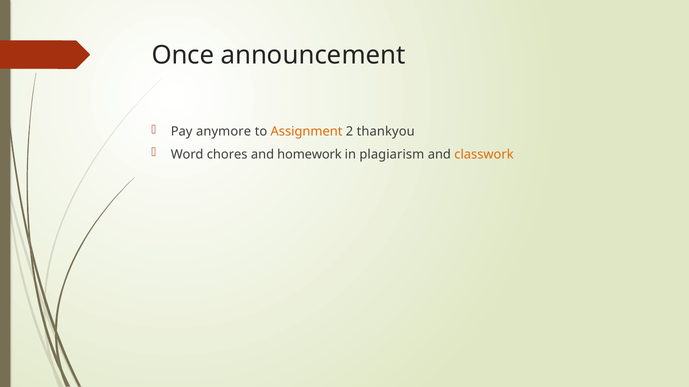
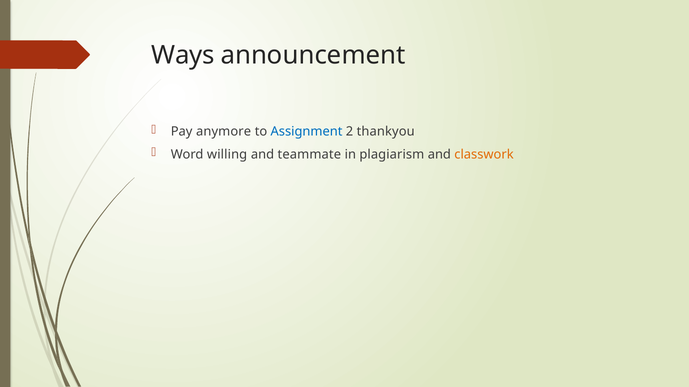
Once: Once -> Ways (183, 55)
Assignment colour: orange -> blue (307, 132)
chores: chores -> willing (227, 155)
homework: homework -> teammate (309, 155)
